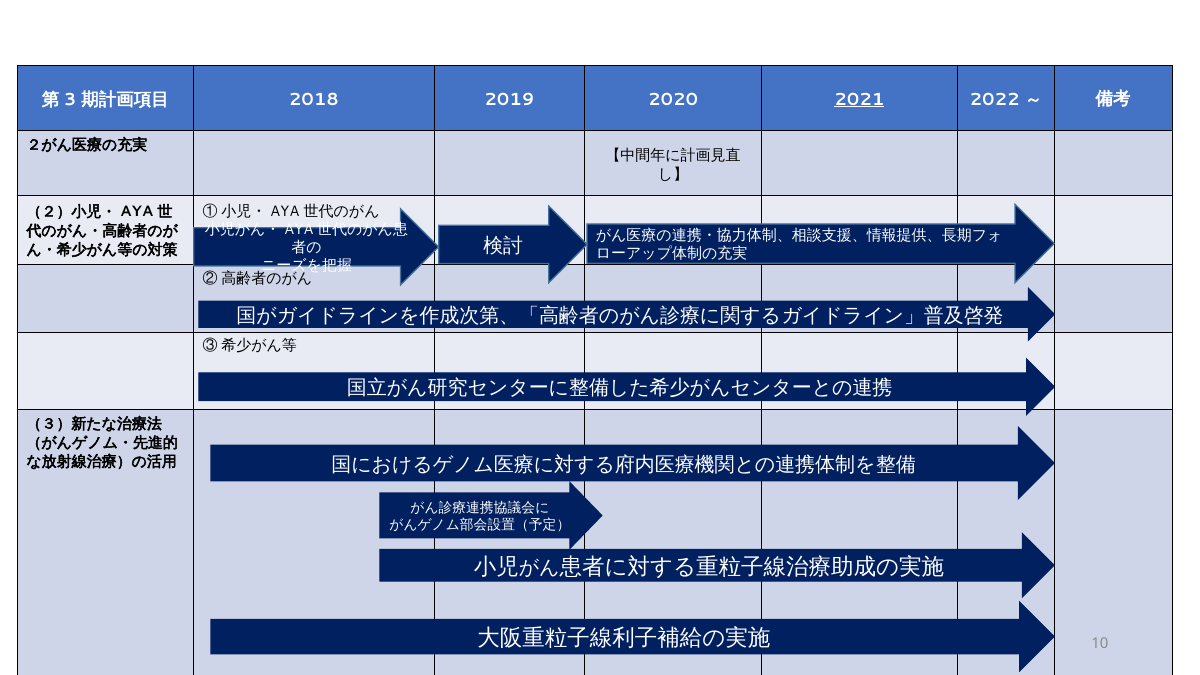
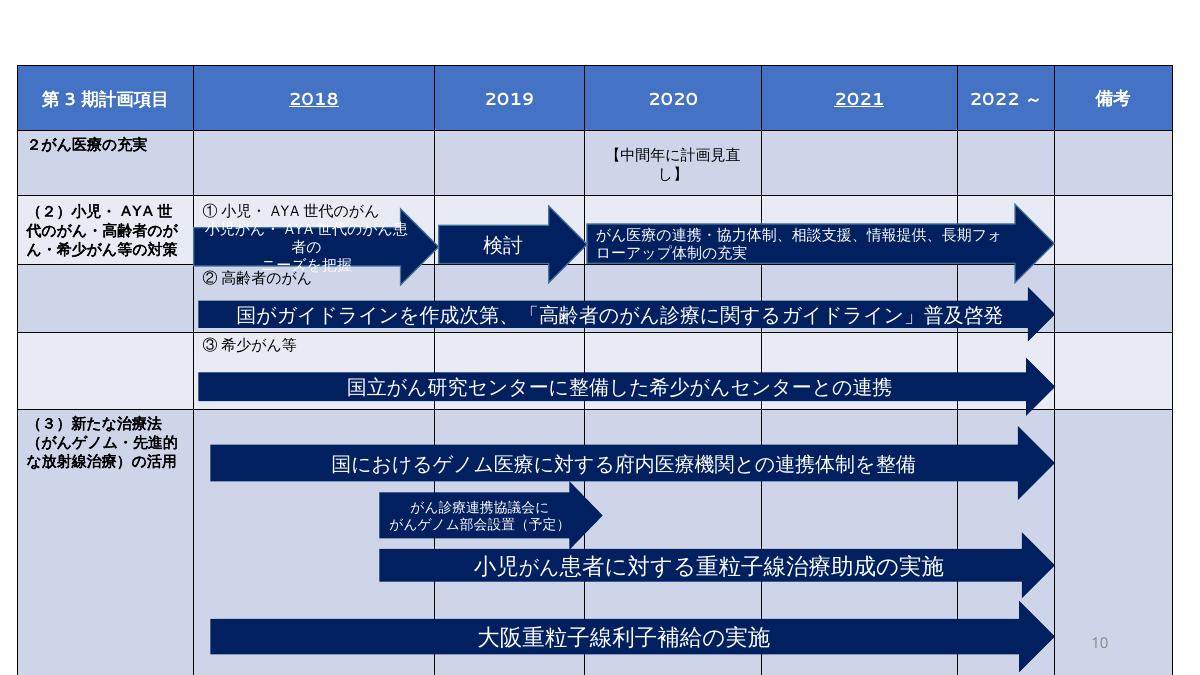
2018 underline: none -> present (314, 99)
